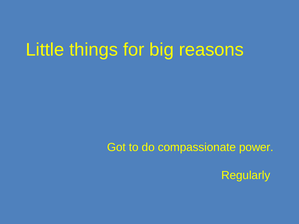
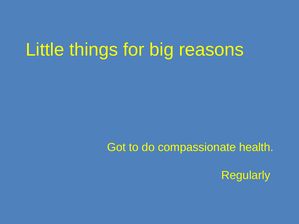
power: power -> health (256, 148)
